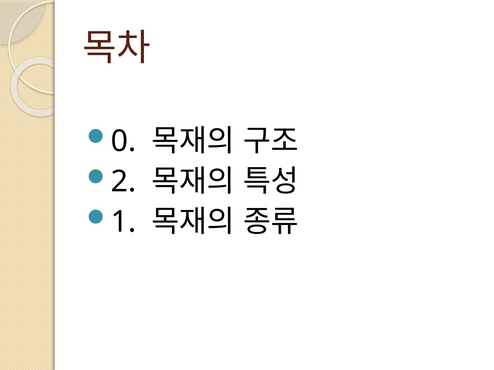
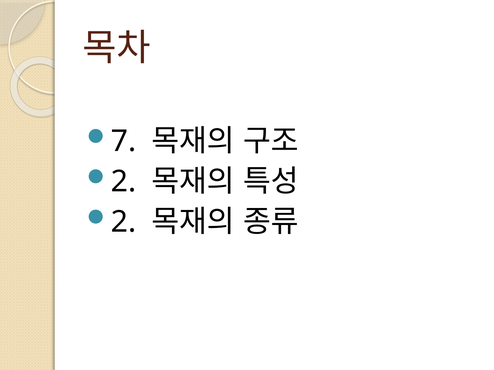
0: 0 -> 7 (124, 141)
1: 1 -> 2 (124, 222)
